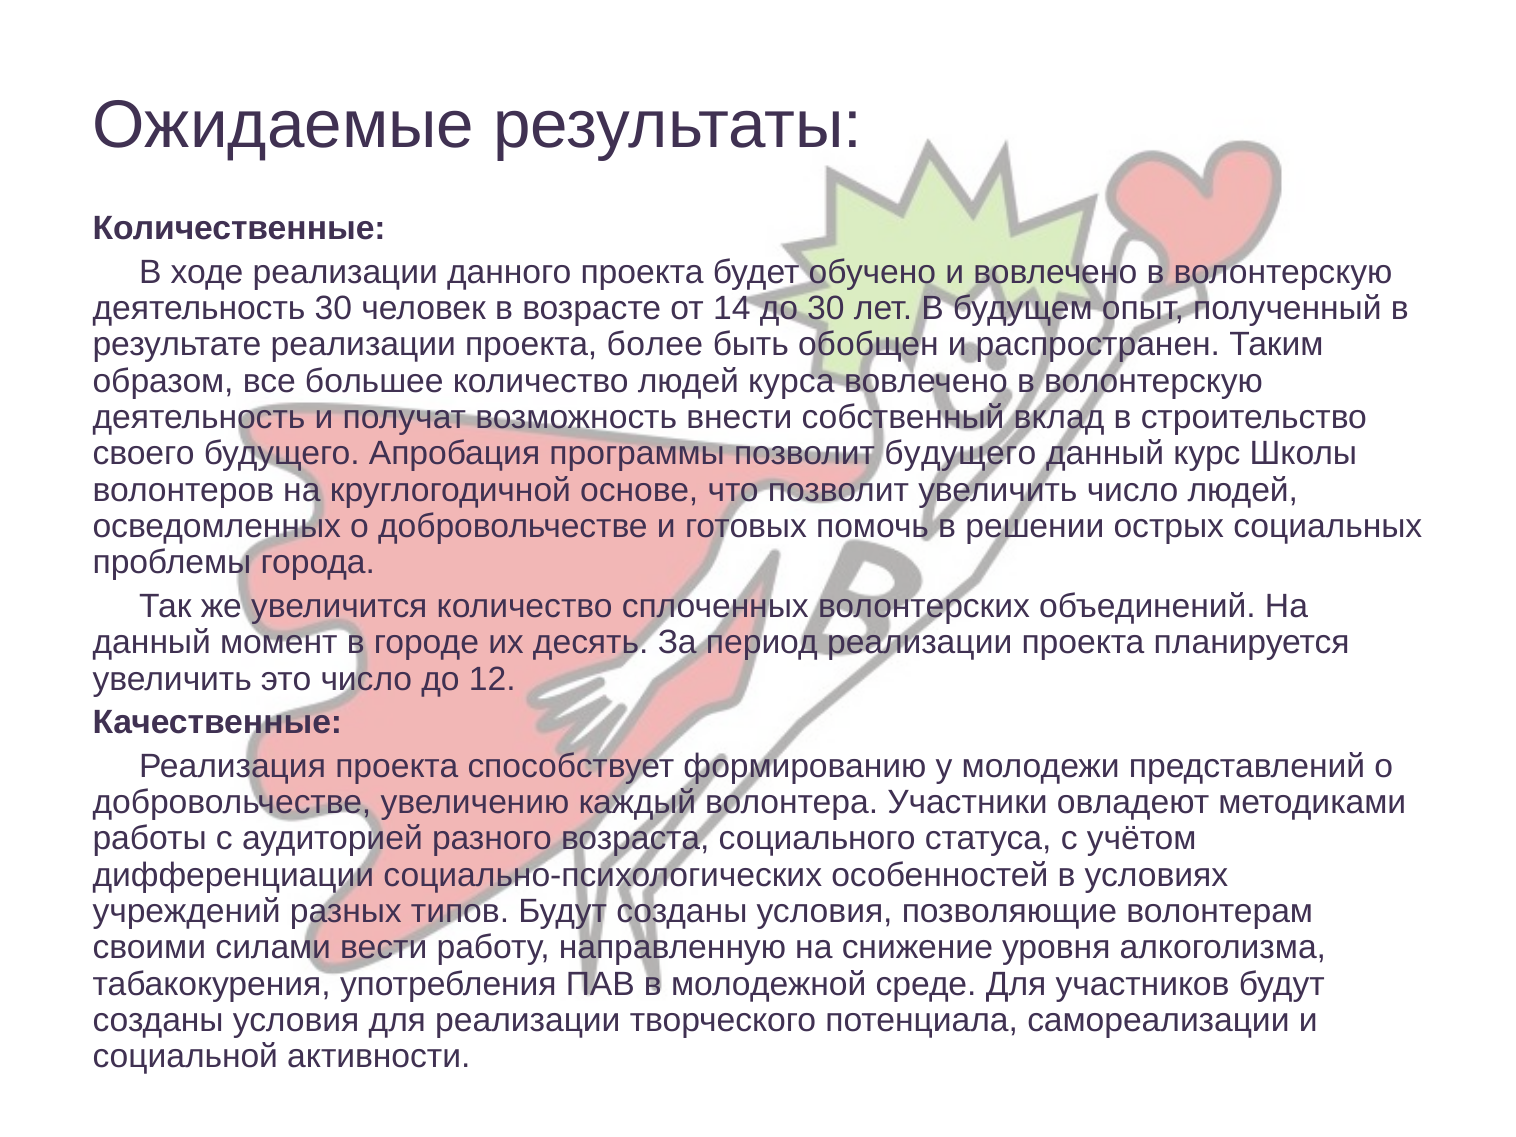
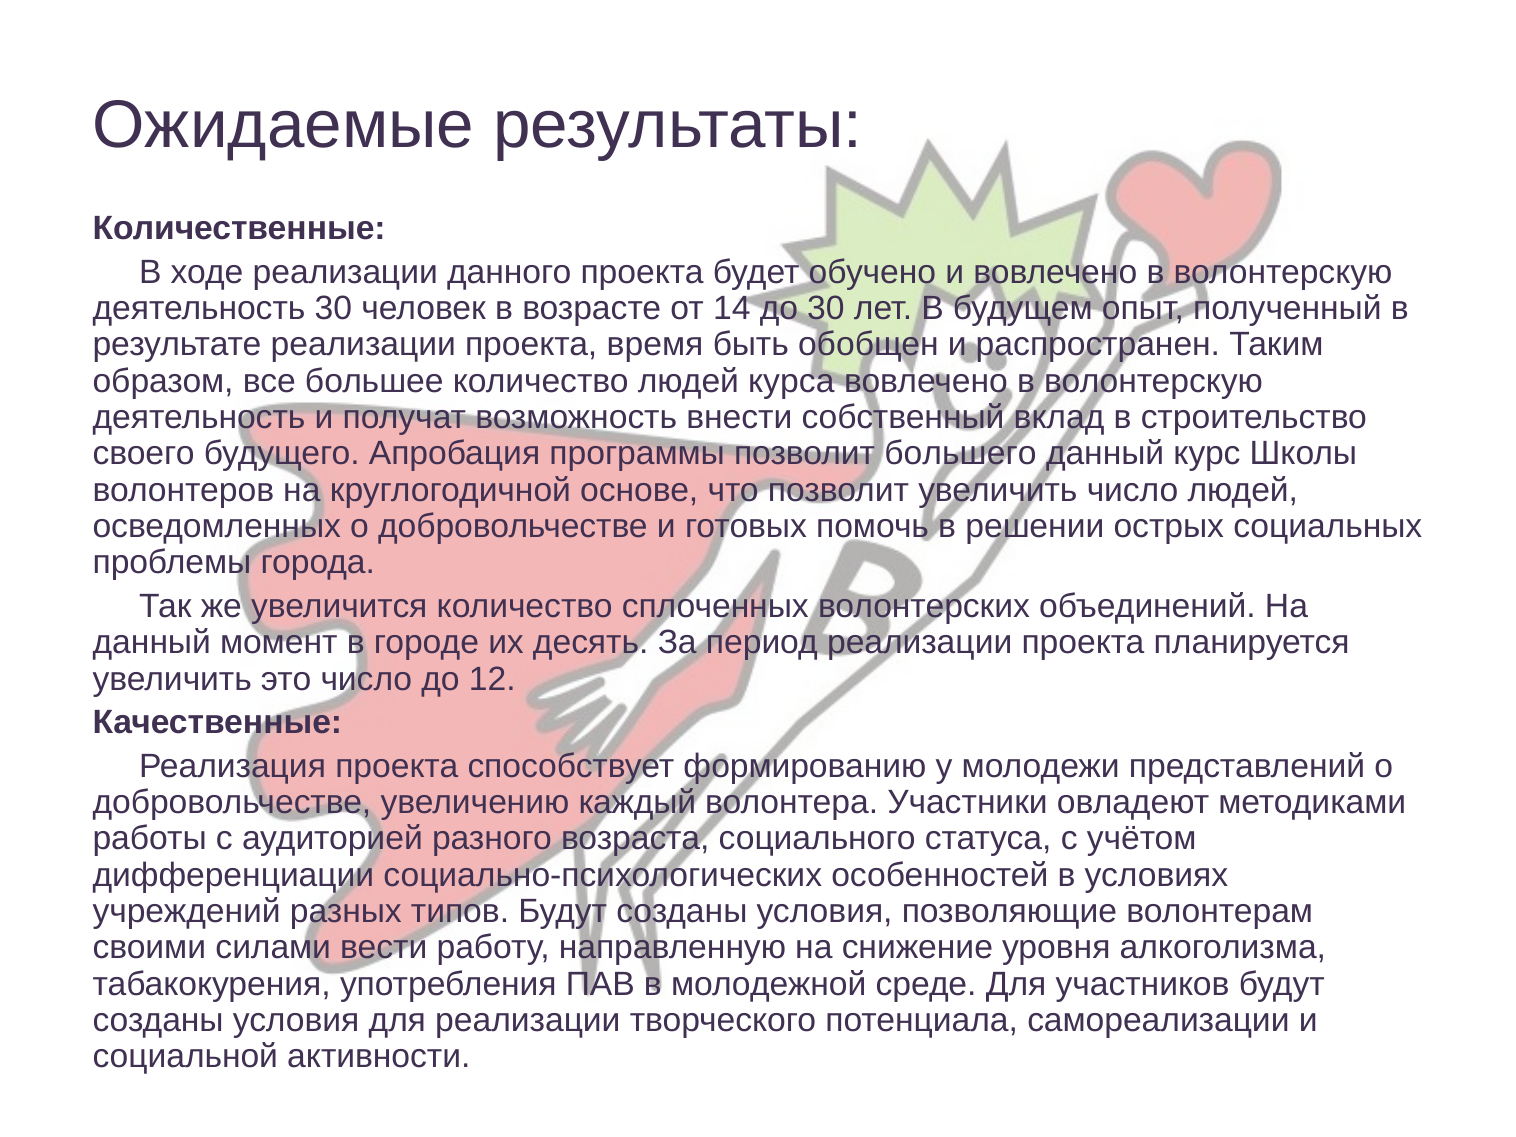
более: более -> время (655, 345)
позволит будущего: будущего -> большего (960, 454)
